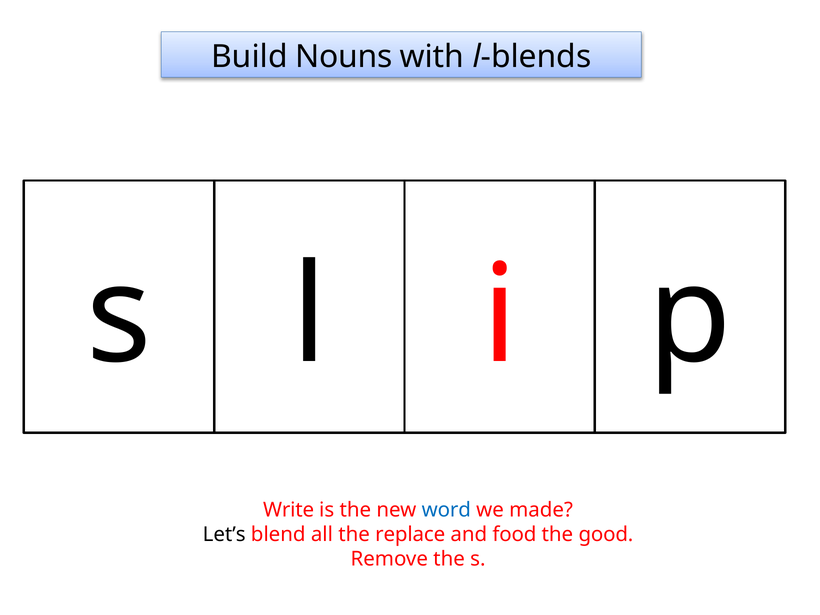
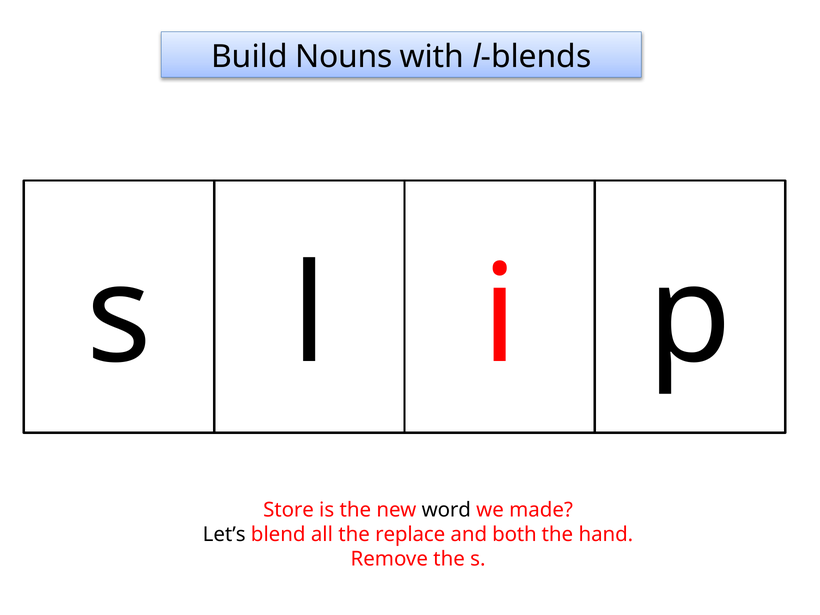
Write: Write -> Store (289, 510)
word colour: blue -> black (446, 510)
food: food -> both (514, 535)
good: good -> hand (606, 535)
